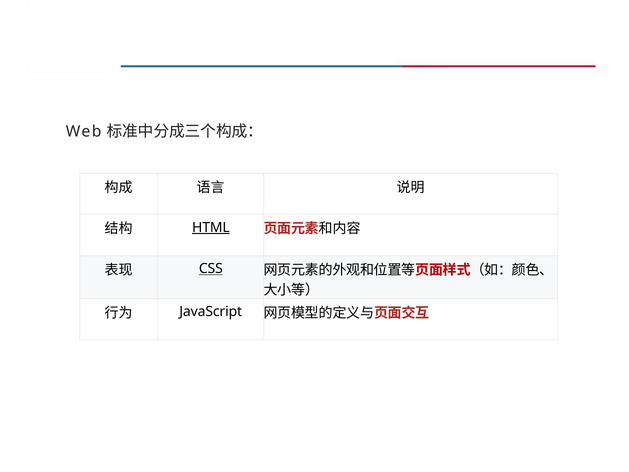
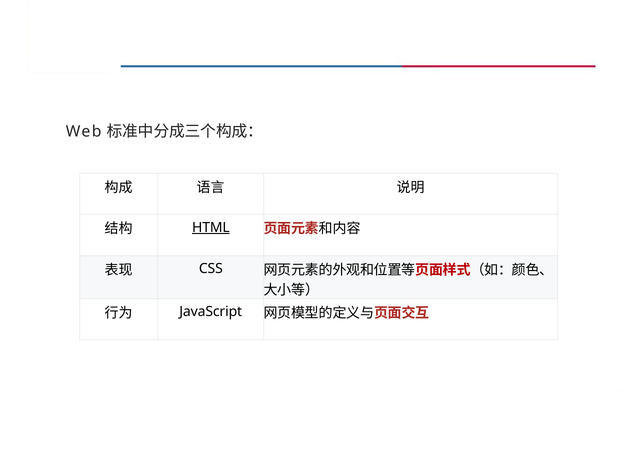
CSS underline: present -> none (211, 269)
